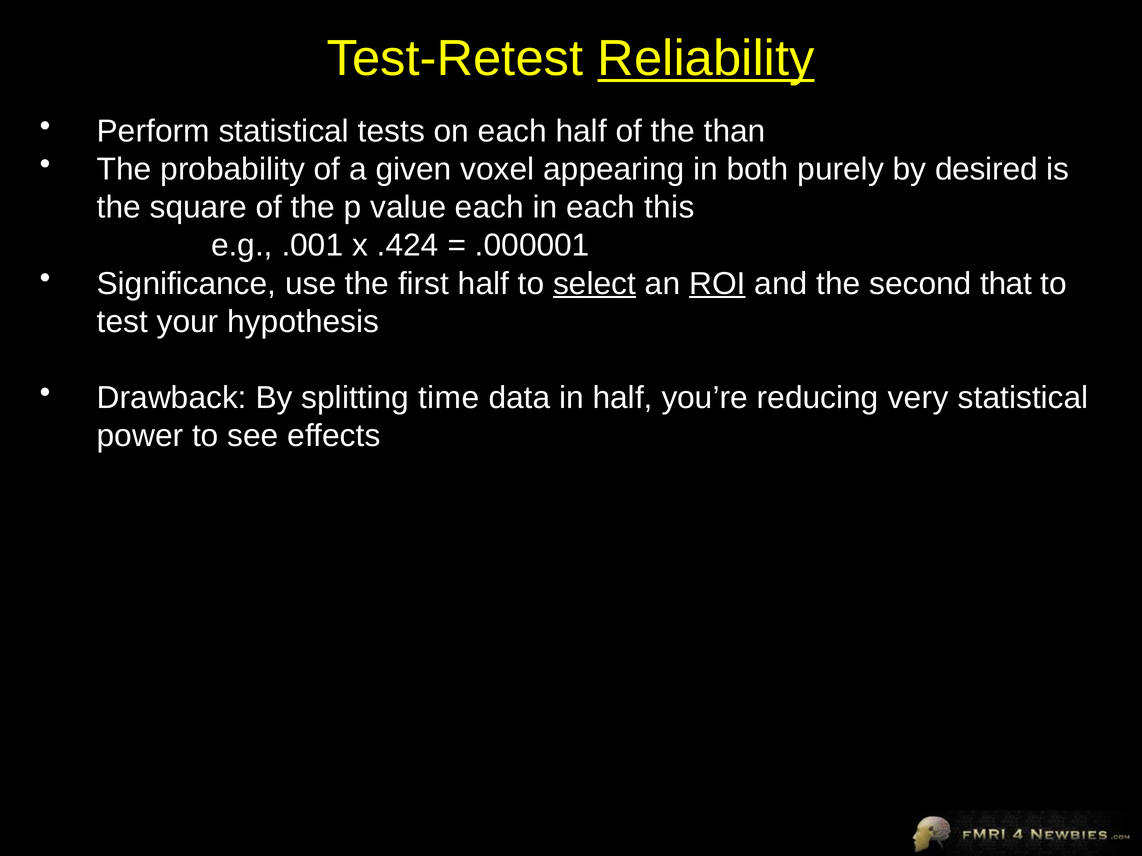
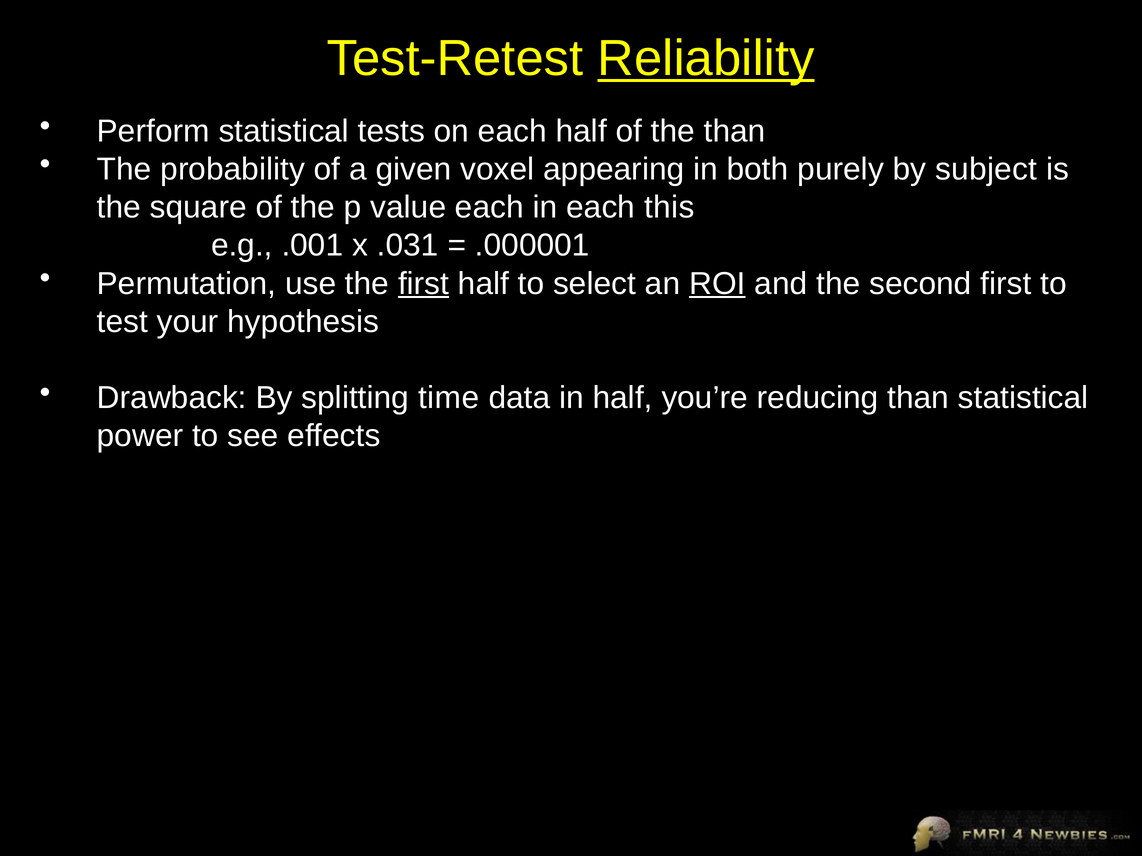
desired: desired -> subject (986, 169)
.424: .424 -> .031 (408, 246)
Significance: Significance -> Permutation (187, 284)
first underline: none -> present (424, 284)
select underline: present -> none (595, 284)
second that: that -> first (1006, 284)
reducing very: very -> than (918, 398)
